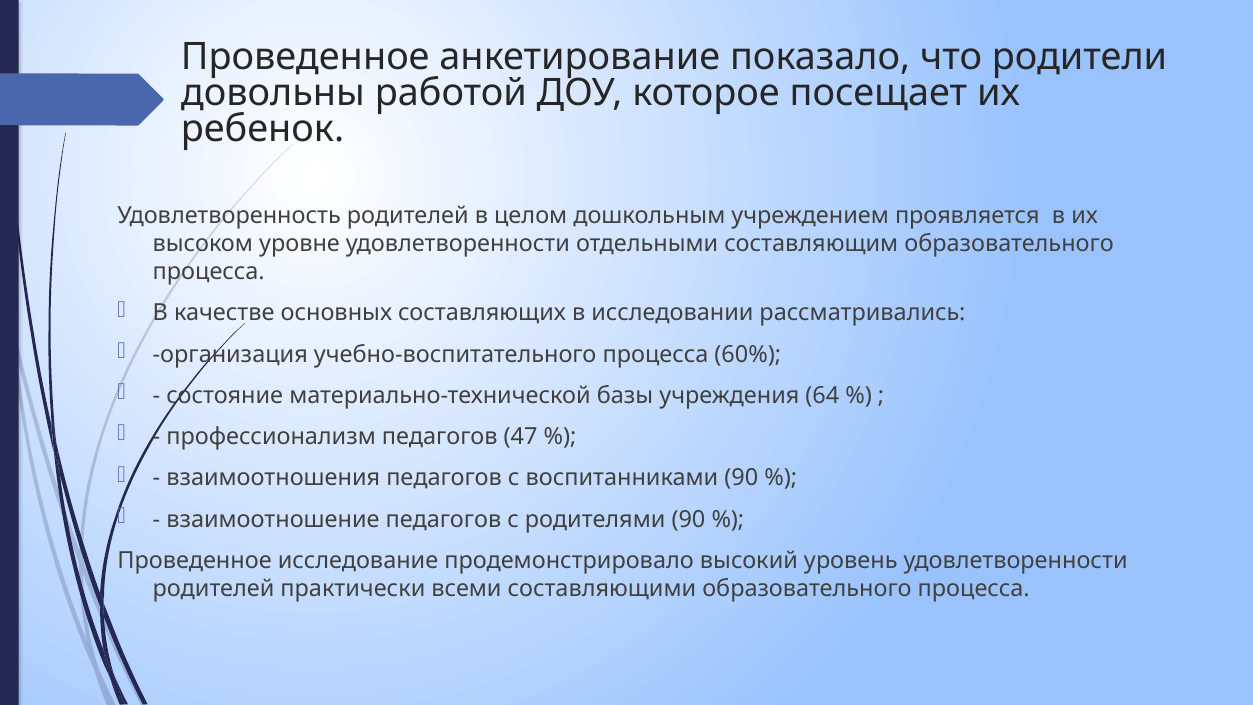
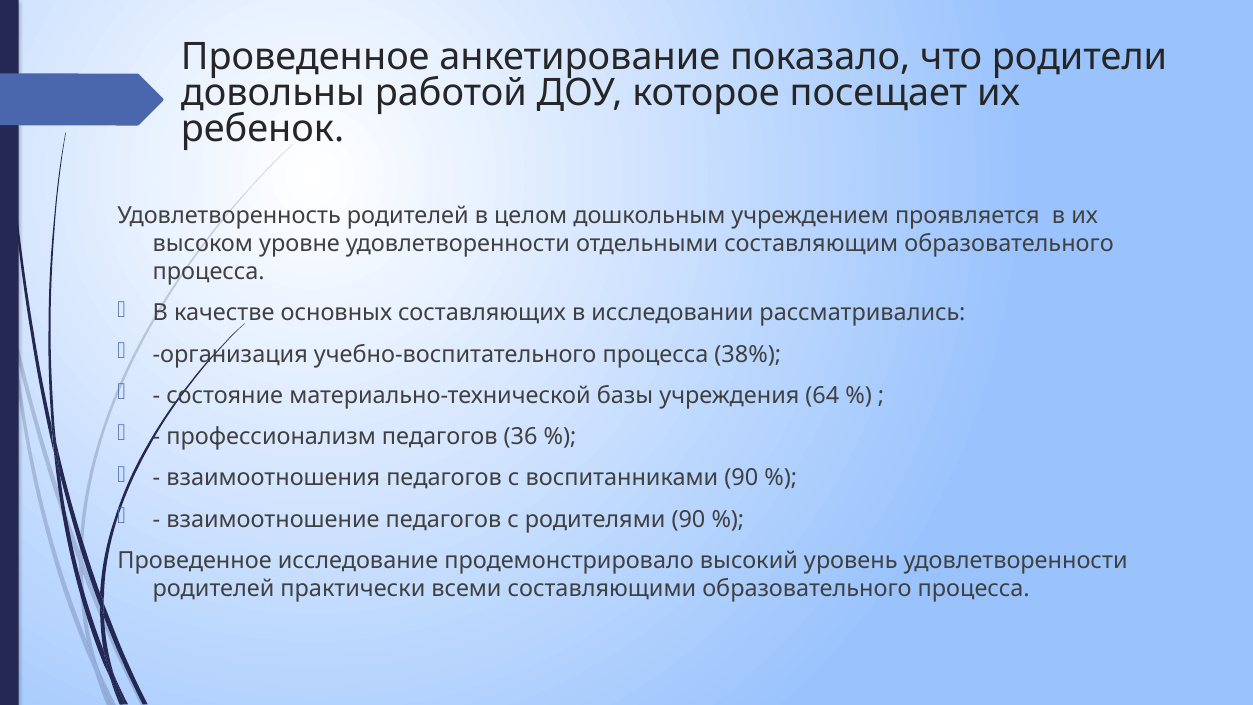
60%: 60% -> 38% (748, 354)
47: 47 -> 36 (521, 437)
